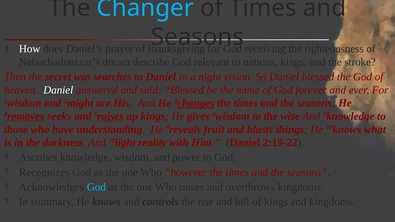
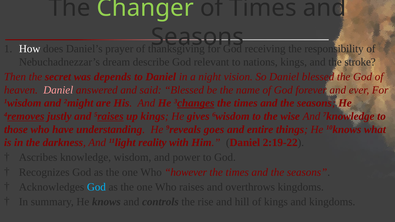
Changer colour: light blue -> light green (145, 8)
righteousness: righteousness -> responsibility (334, 49)
searches: searches -> depends (113, 77)
Daniel colour: white -> pink (58, 90)
seeks: seeks -> justly (59, 116)
fruit: fruit -> goes (214, 130)
blasts: blasts -> entire (260, 130)
